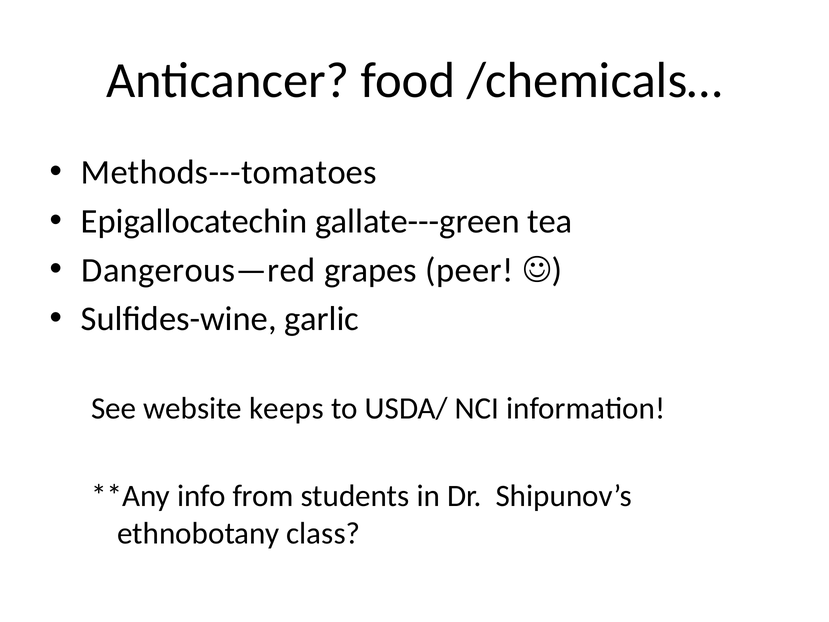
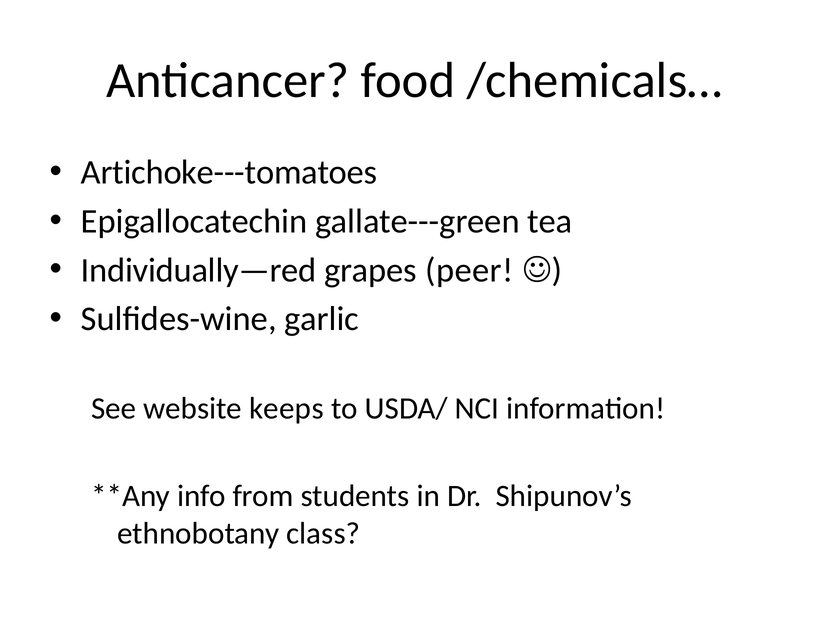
Methods---tomatoes: Methods---tomatoes -> Artichoke---tomatoes (229, 172)
Dangerous—red: Dangerous—red -> Individually—red (199, 270)
